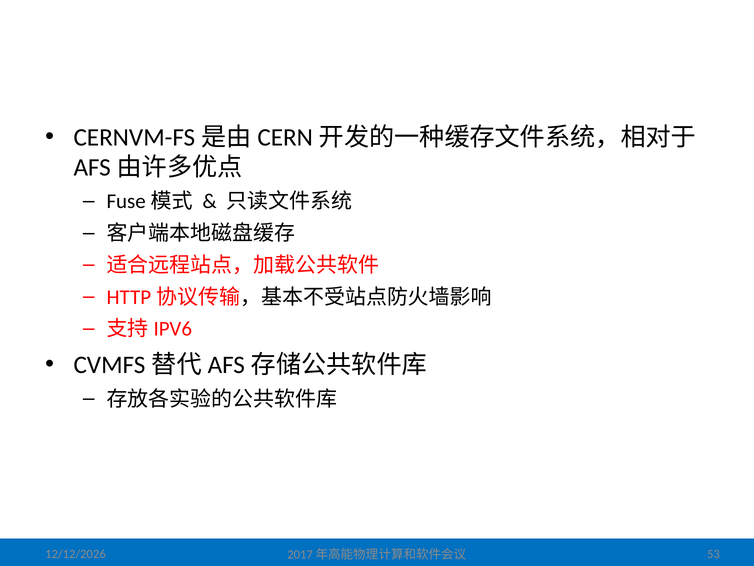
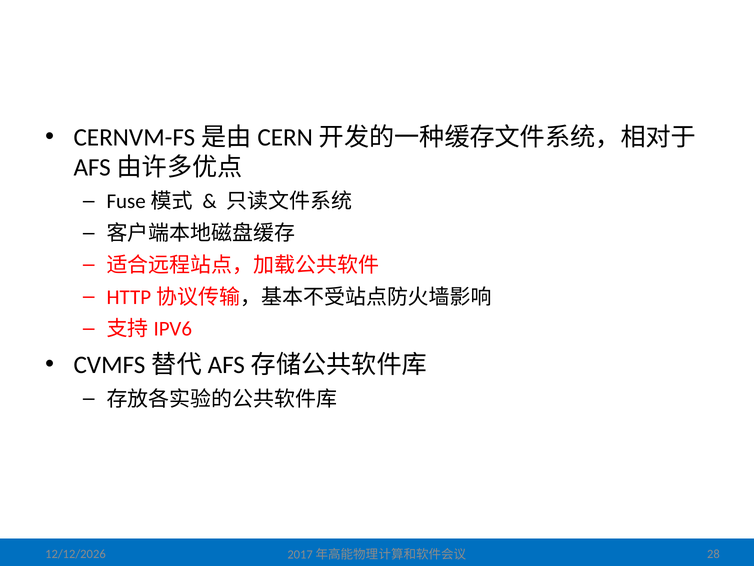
53: 53 -> 28 (713, 554)
